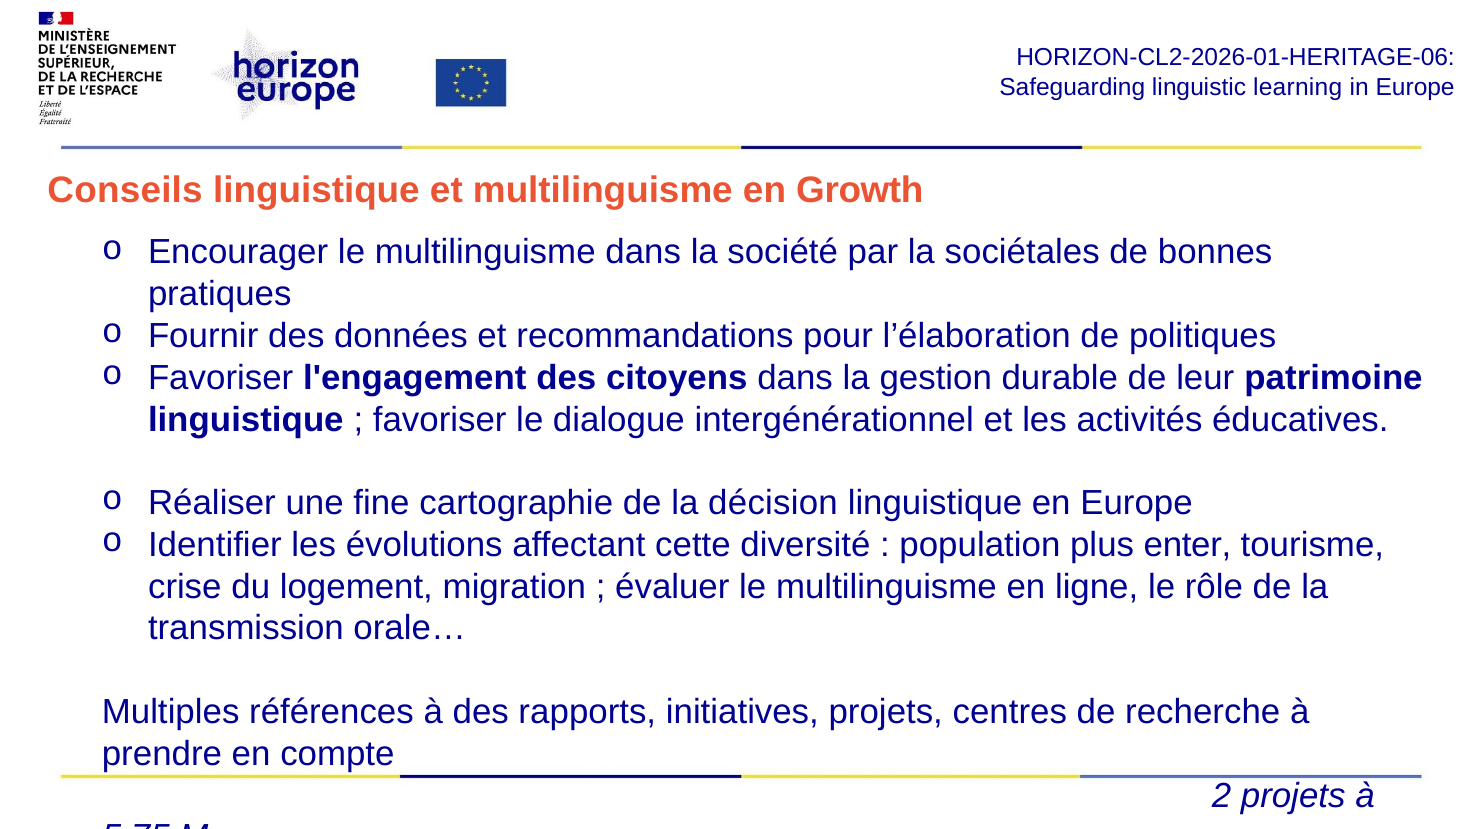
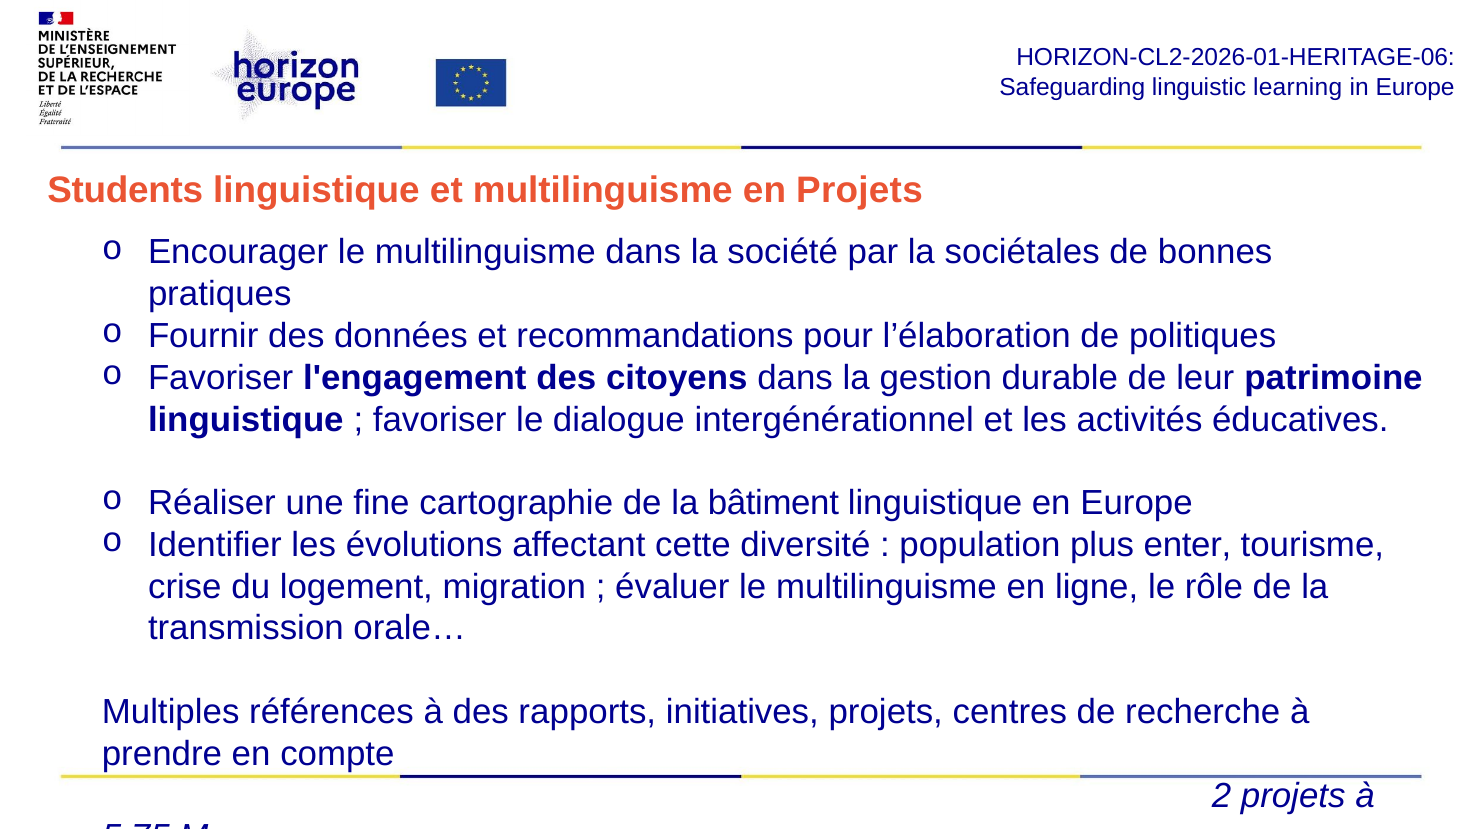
Conseils: Conseils -> Students (125, 190)
en Growth: Growth -> Projets (860, 190)
décision: décision -> bâtiment (773, 504)
